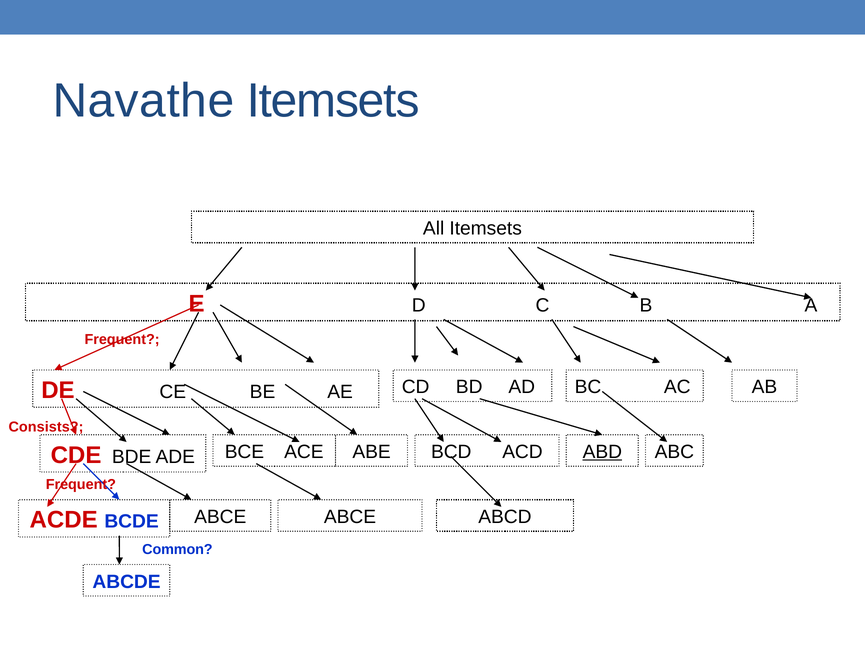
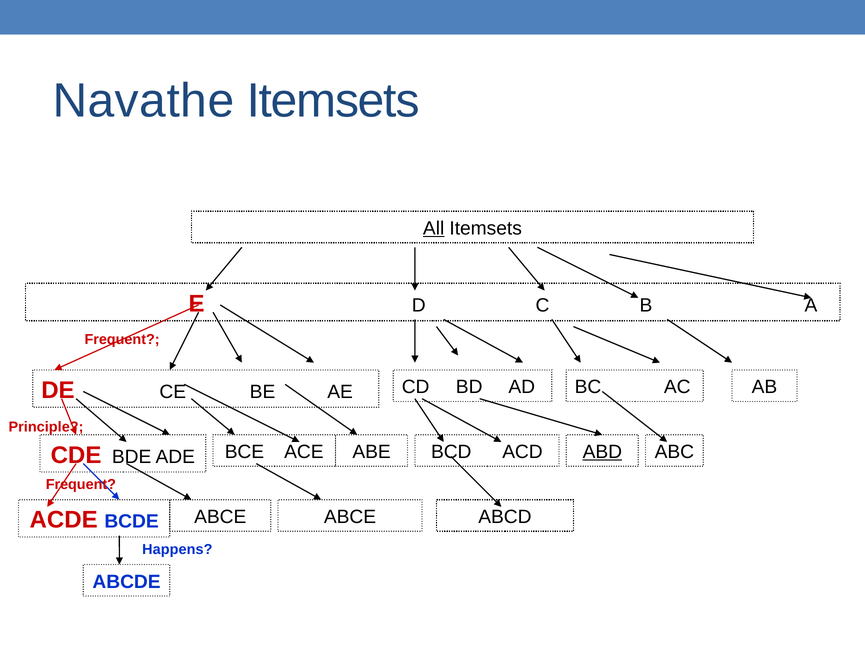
All underline: none -> present (434, 228)
Consists: Consists -> Principle (46, 427)
Common: Common -> Happens (177, 549)
